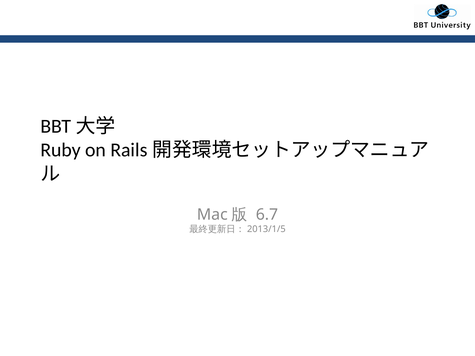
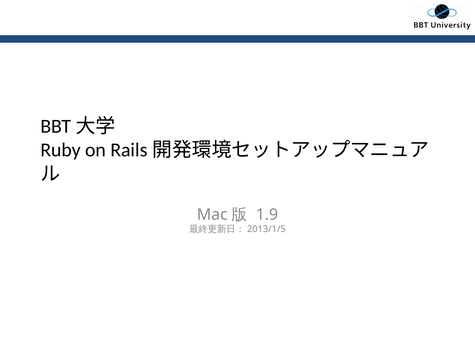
6.7: 6.7 -> 1.9 (267, 215)
